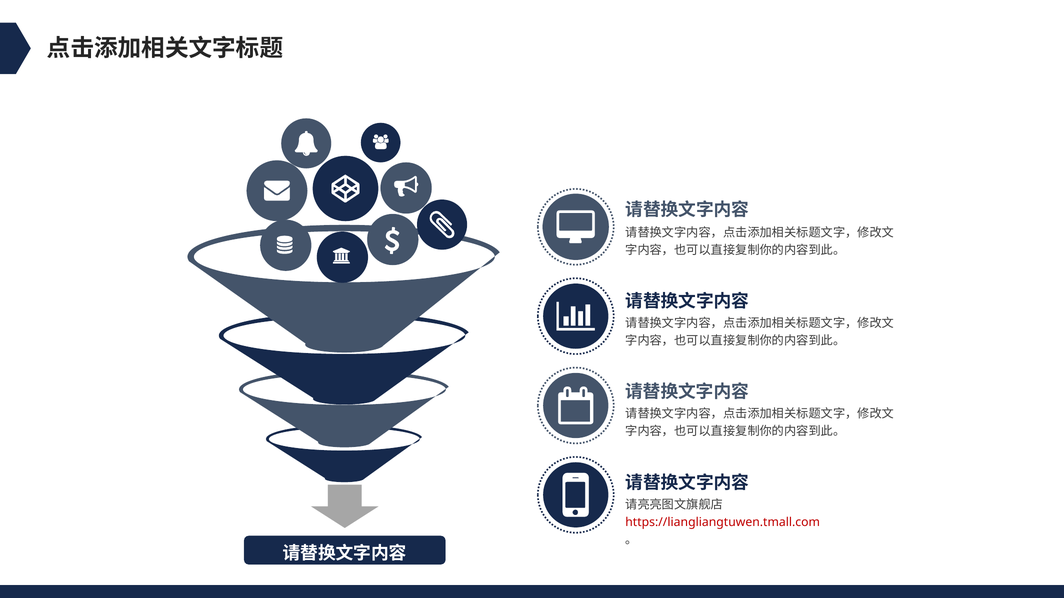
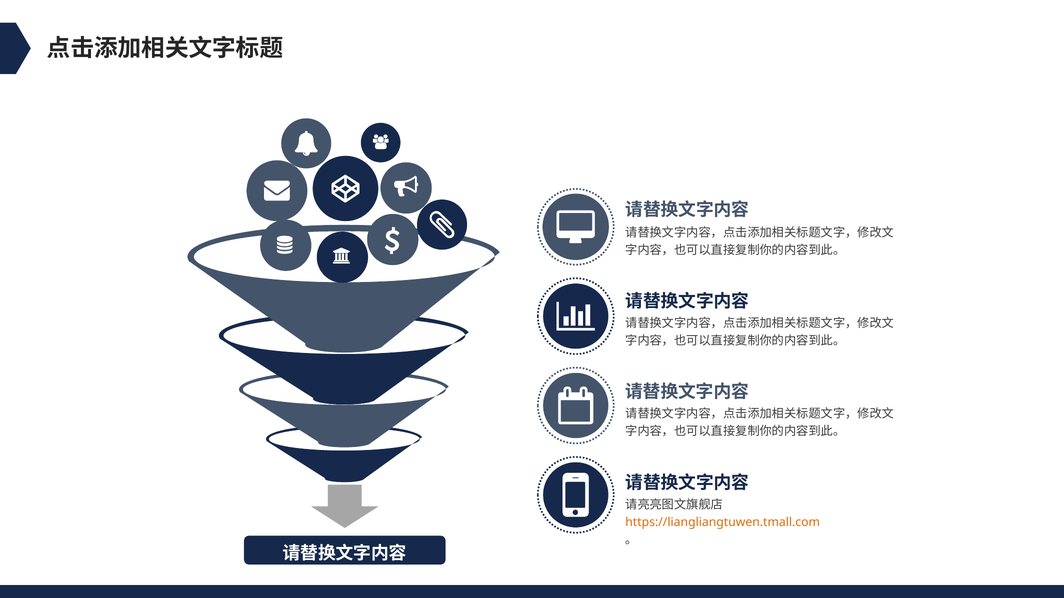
https://liangliangtuwen.tmall.com colour: red -> orange (723, 523)
